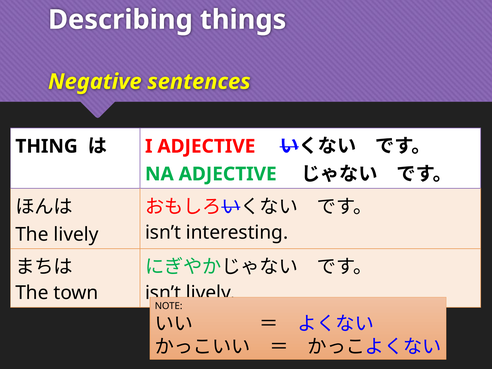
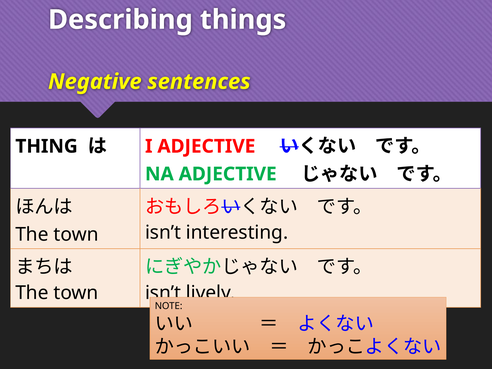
lively: lively -> town (76, 234)
